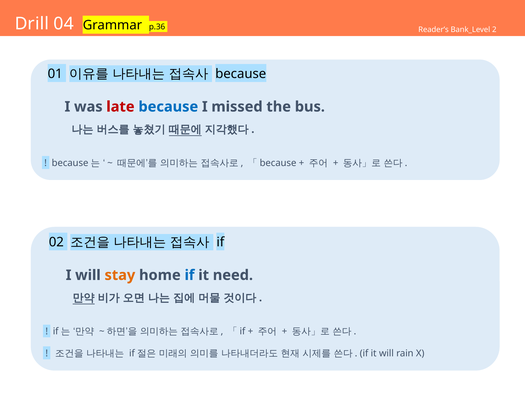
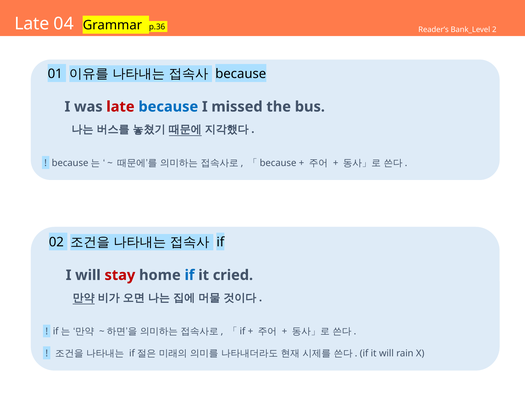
Drill: Drill -> Late (32, 24)
stay colour: orange -> red (120, 275)
need: need -> cried (233, 275)
